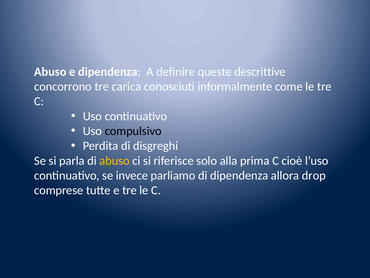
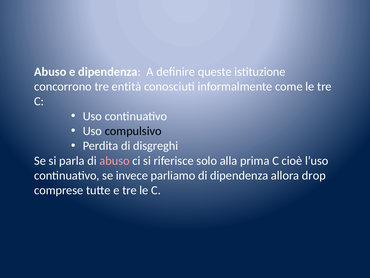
descrittive: descrittive -> istituzione (260, 72)
carica: carica -> entità (127, 86)
abuso colour: yellow -> pink (115, 160)
